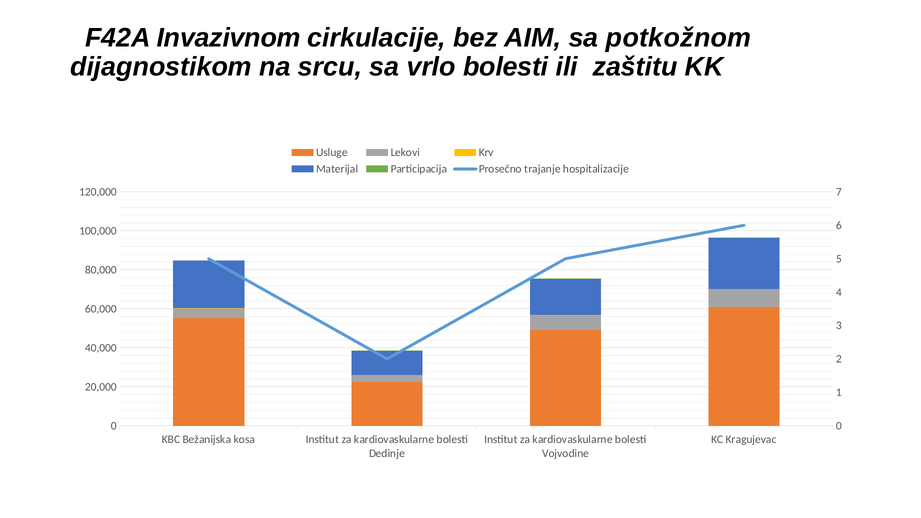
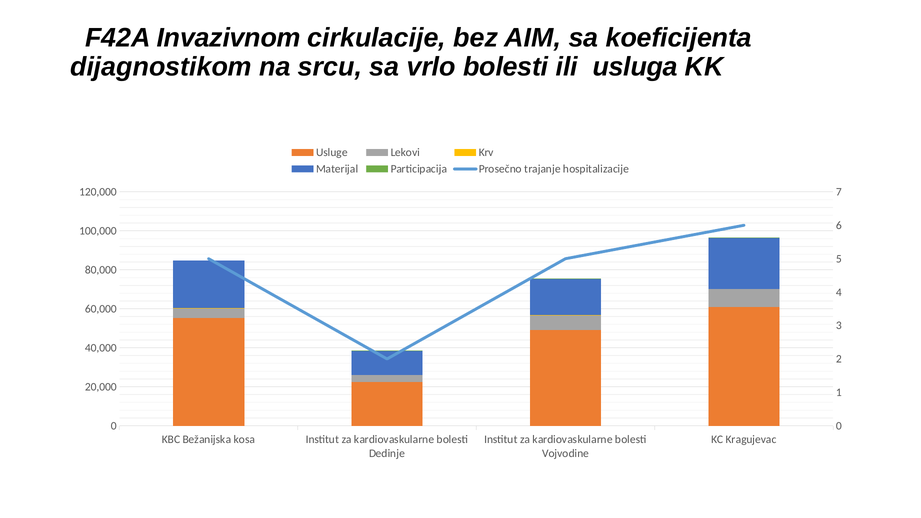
potkožnom: potkožnom -> koeficijenta (679, 38)
zaštitu: zaštitu -> usluga (635, 67)
